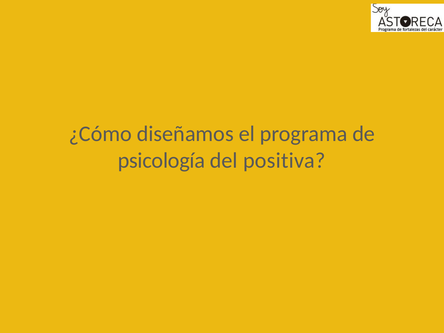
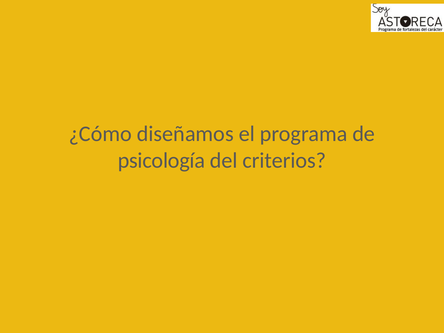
positiva: positiva -> criterios (284, 161)
